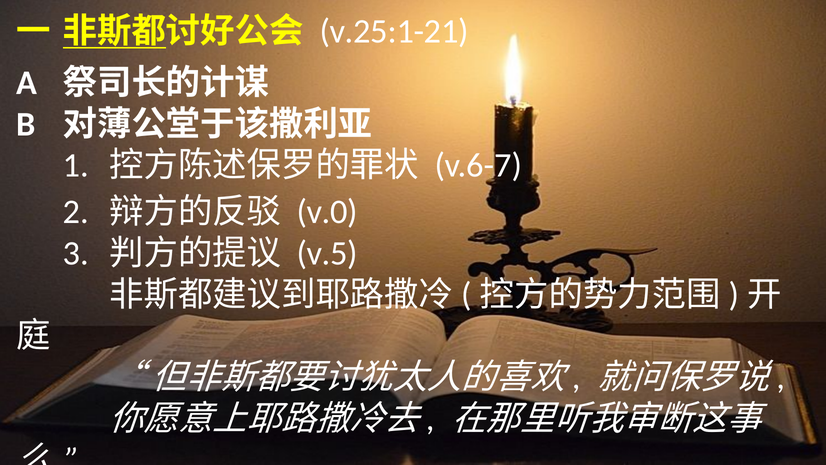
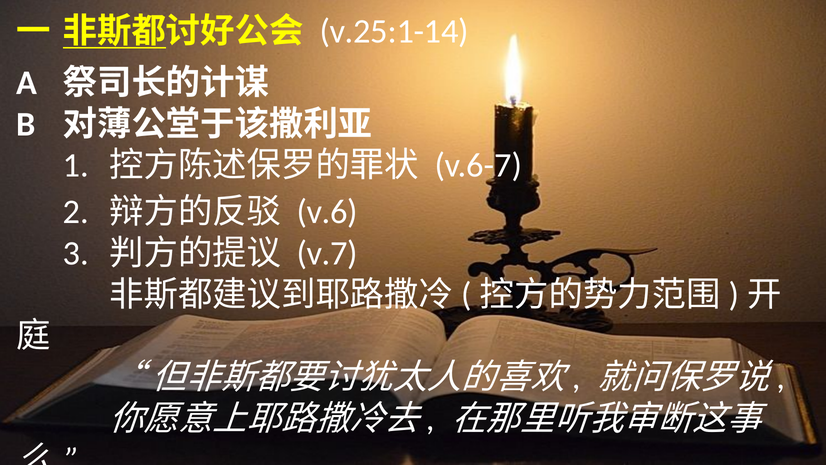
v.25:1-21: v.25:1-21 -> v.25:1-14 (394, 31)
v.0: v.0 -> v.6 (327, 212)
v.5: v.5 -> v.7 (327, 253)
